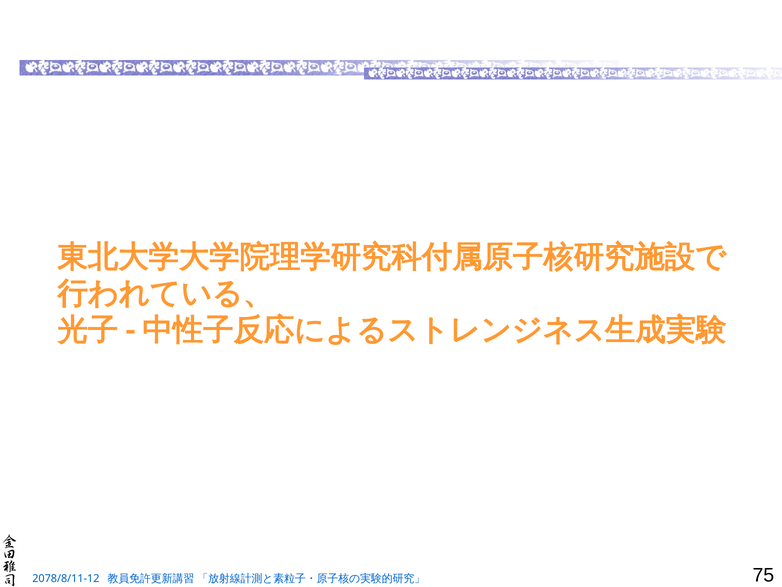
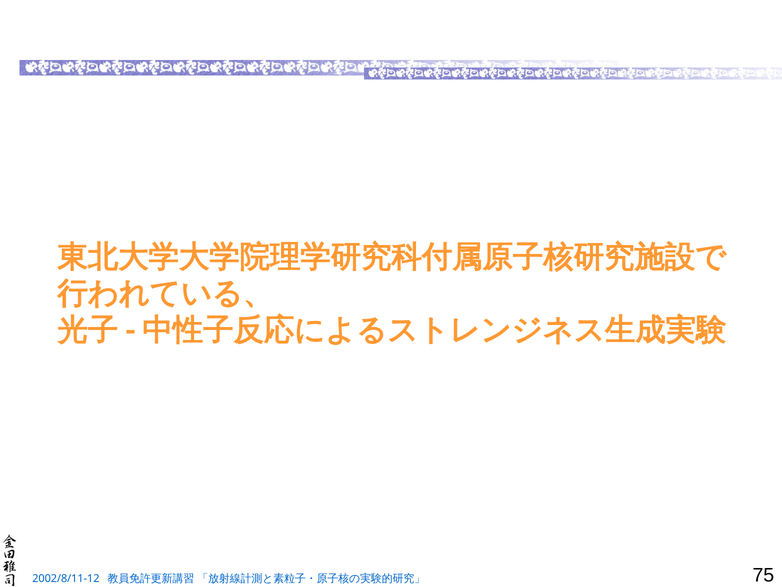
2078/8/11-12: 2078/8/11-12 -> 2002/8/11-12 (66, 578)
